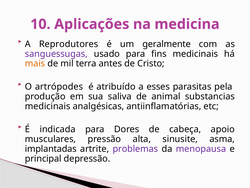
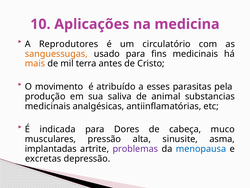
geralmente: geralmente -> circulatório (167, 44)
sanguessugas colour: purple -> orange (56, 54)
artrópodes: artrópodes -> movimento (59, 86)
apoio: apoio -> muco (223, 129)
menopausa colour: purple -> blue (201, 148)
principal: principal -> excretas (43, 158)
